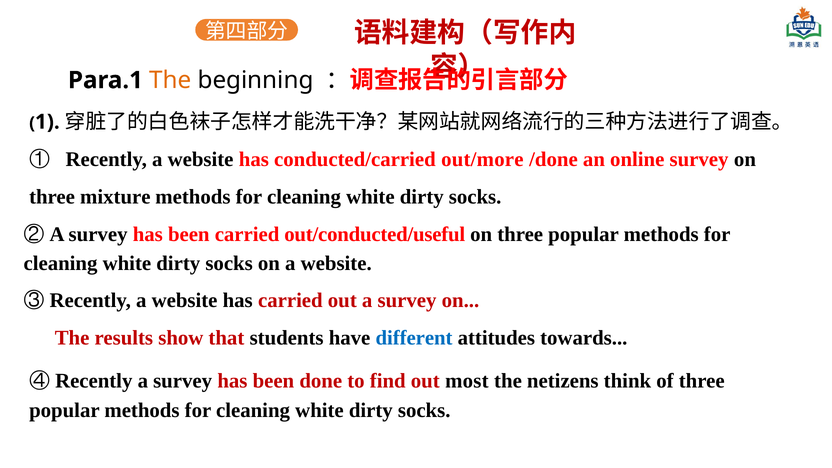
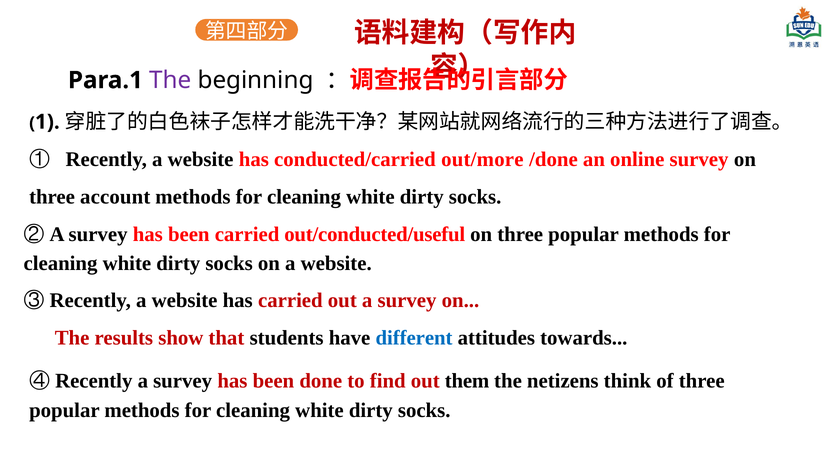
The colour: orange -> purple (170, 80)
mixture: mixture -> account (115, 197)
most: most -> them (467, 381)
